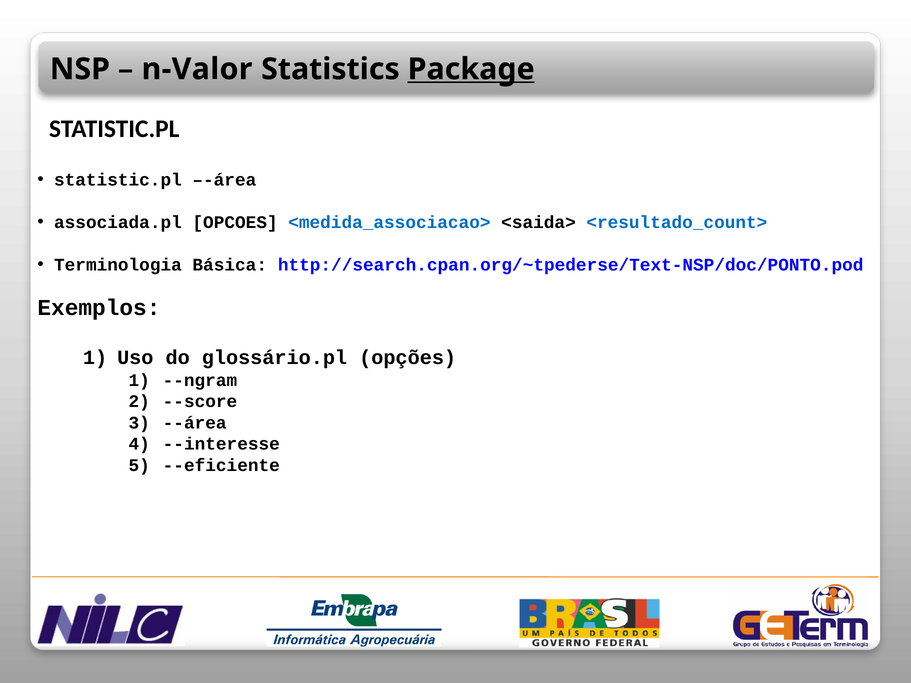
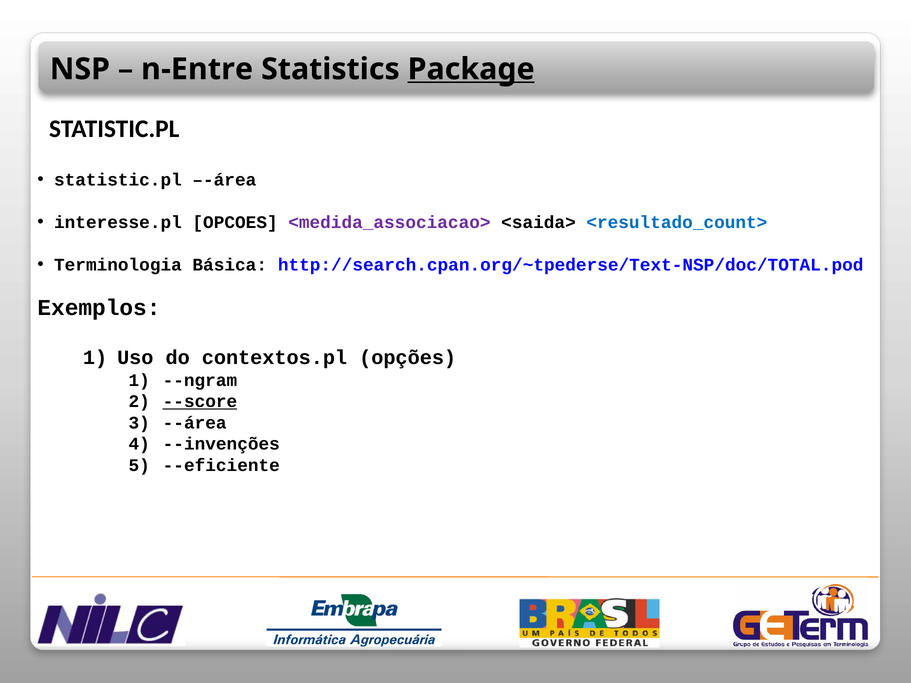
n-Valor: n-Valor -> n-Entre (197, 69)
associada.pl: associada.pl -> interesse.pl (118, 223)
<medida_associacao> colour: blue -> purple (389, 223)
http://search.cpan.org/~tpederse/Text-NSP/doc/PONTO.pod: http://search.cpan.org/~tpederse/Text-NSP/doc/PONTO.pod -> http://search.cpan.org/~tpederse/Text-NSP/doc/TOTAL.pod (571, 265)
glossário.pl: glossário.pl -> contextos.pl (274, 358)
--score underline: none -> present (200, 402)
--interesse: --interesse -> --invenções (221, 444)
